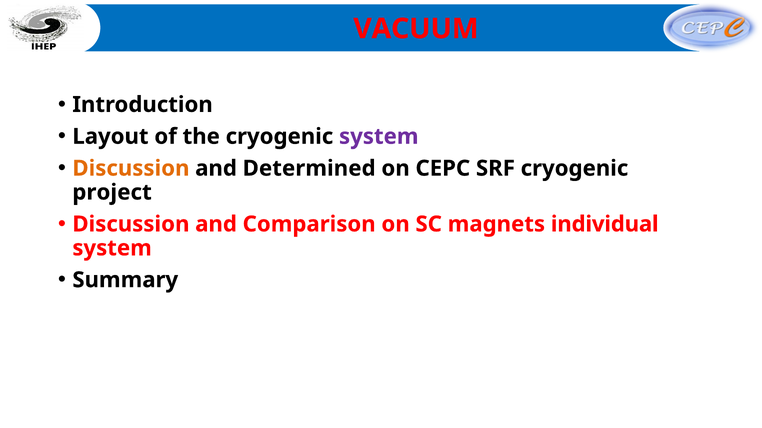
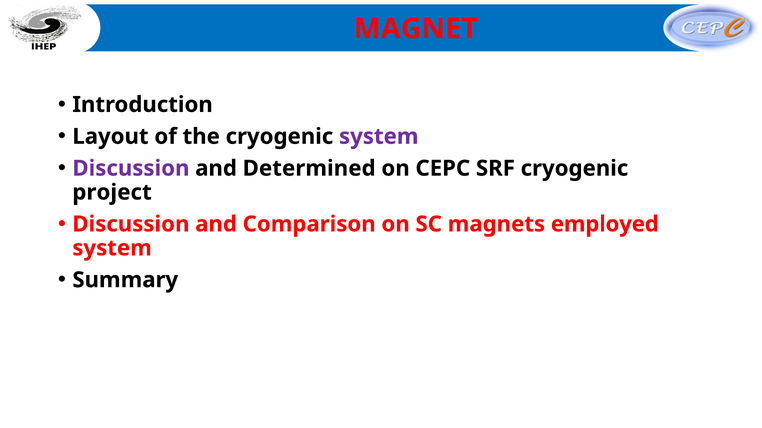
VACUUM: VACUUM -> MAGNET (416, 29)
Discussion colour: orange -> purple (131, 169)
individual: individual -> employed (605, 224)
